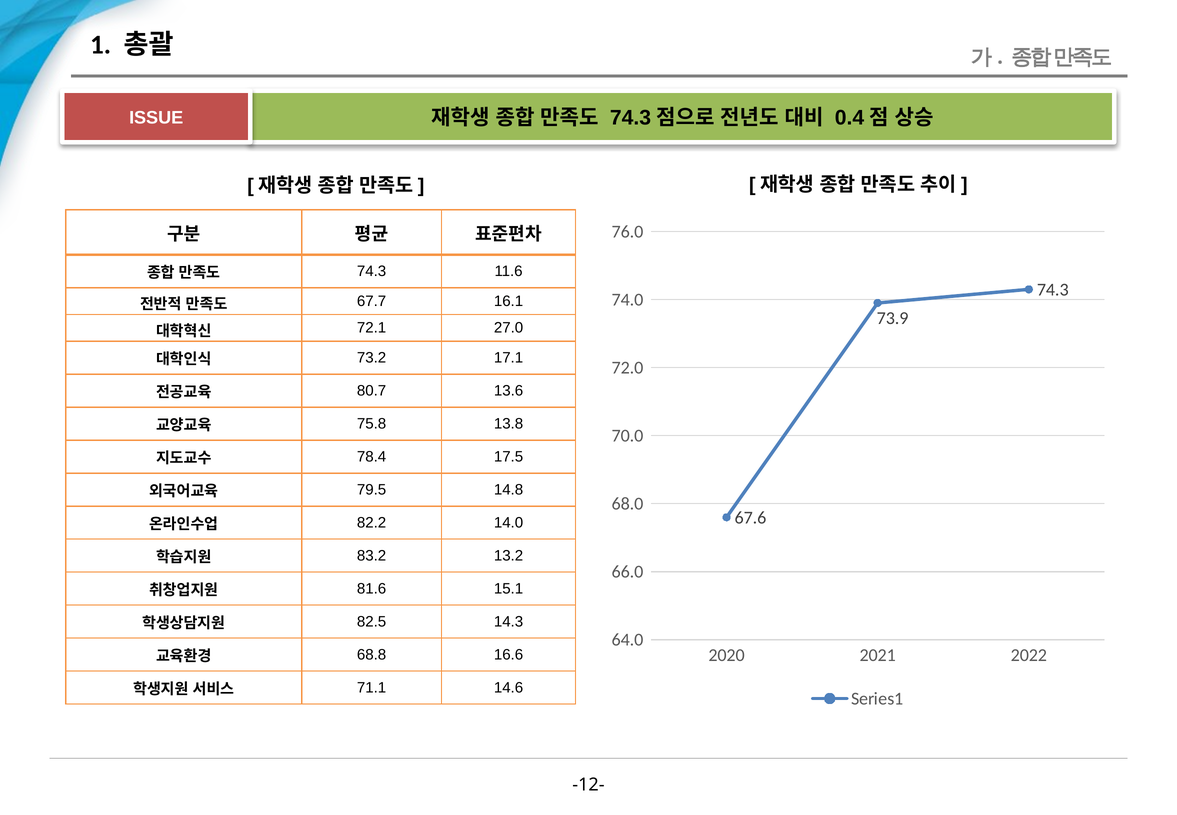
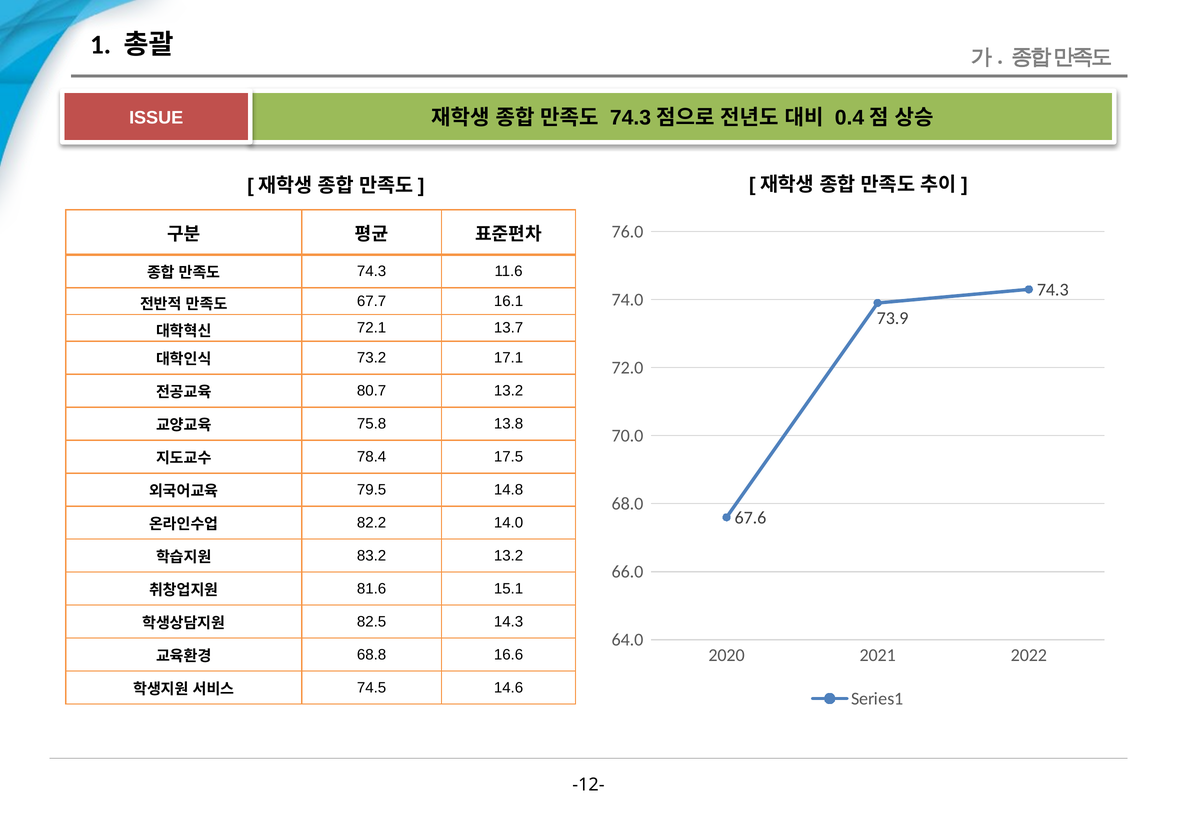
27.0: 27.0 -> 13.7 (509, 328)
80.7 13.6: 13.6 -> 13.2 (509, 391)
71.1: 71.1 -> 74.5 (372, 688)
